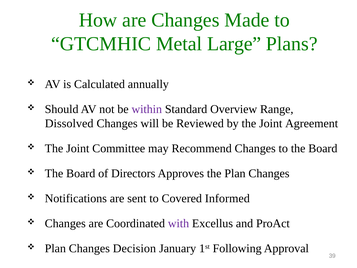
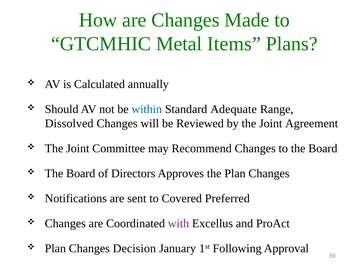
Large: Large -> Items (234, 44)
within colour: purple -> blue (147, 109)
Overview: Overview -> Adequate (234, 109)
Informed: Informed -> Preferred (227, 198)
